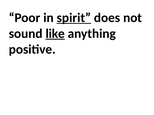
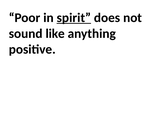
like underline: present -> none (55, 34)
